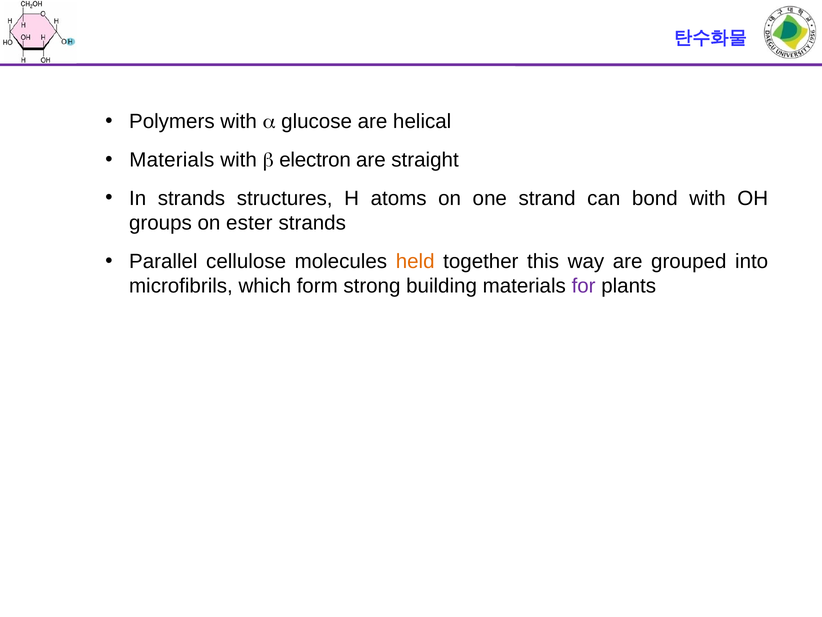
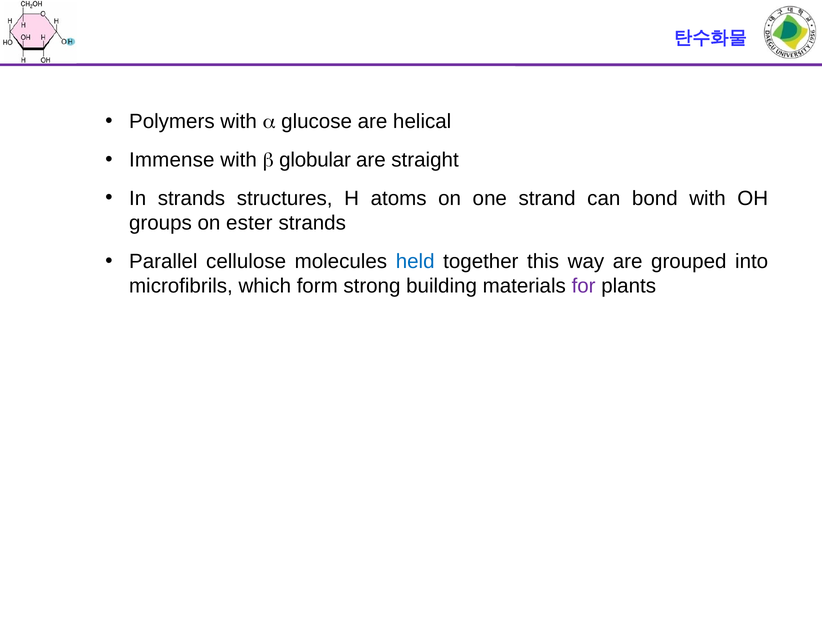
Materials: Materials -> Immense (172, 160)
electron: electron -> globular (315, 160)
held colour: orange -> blue (415, 261)
